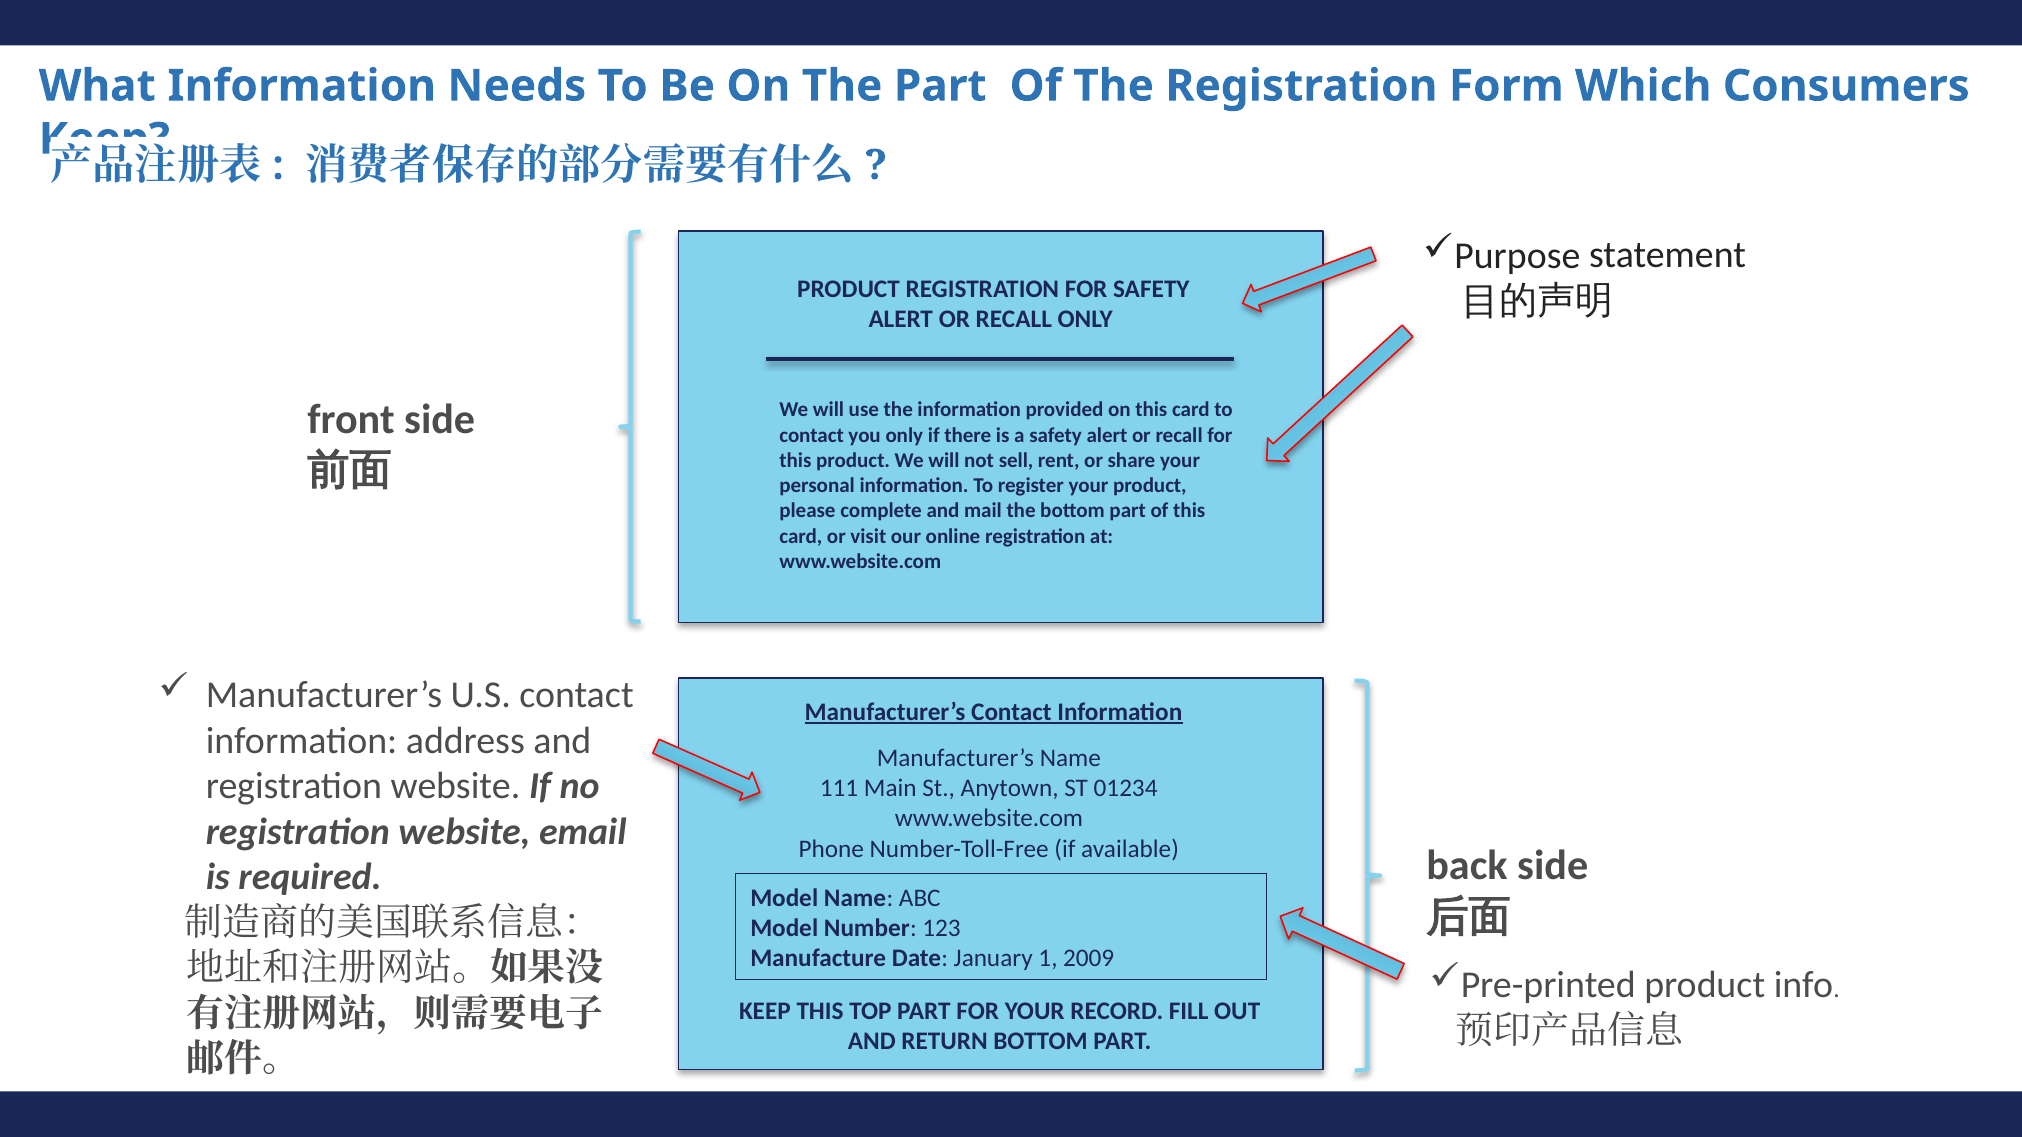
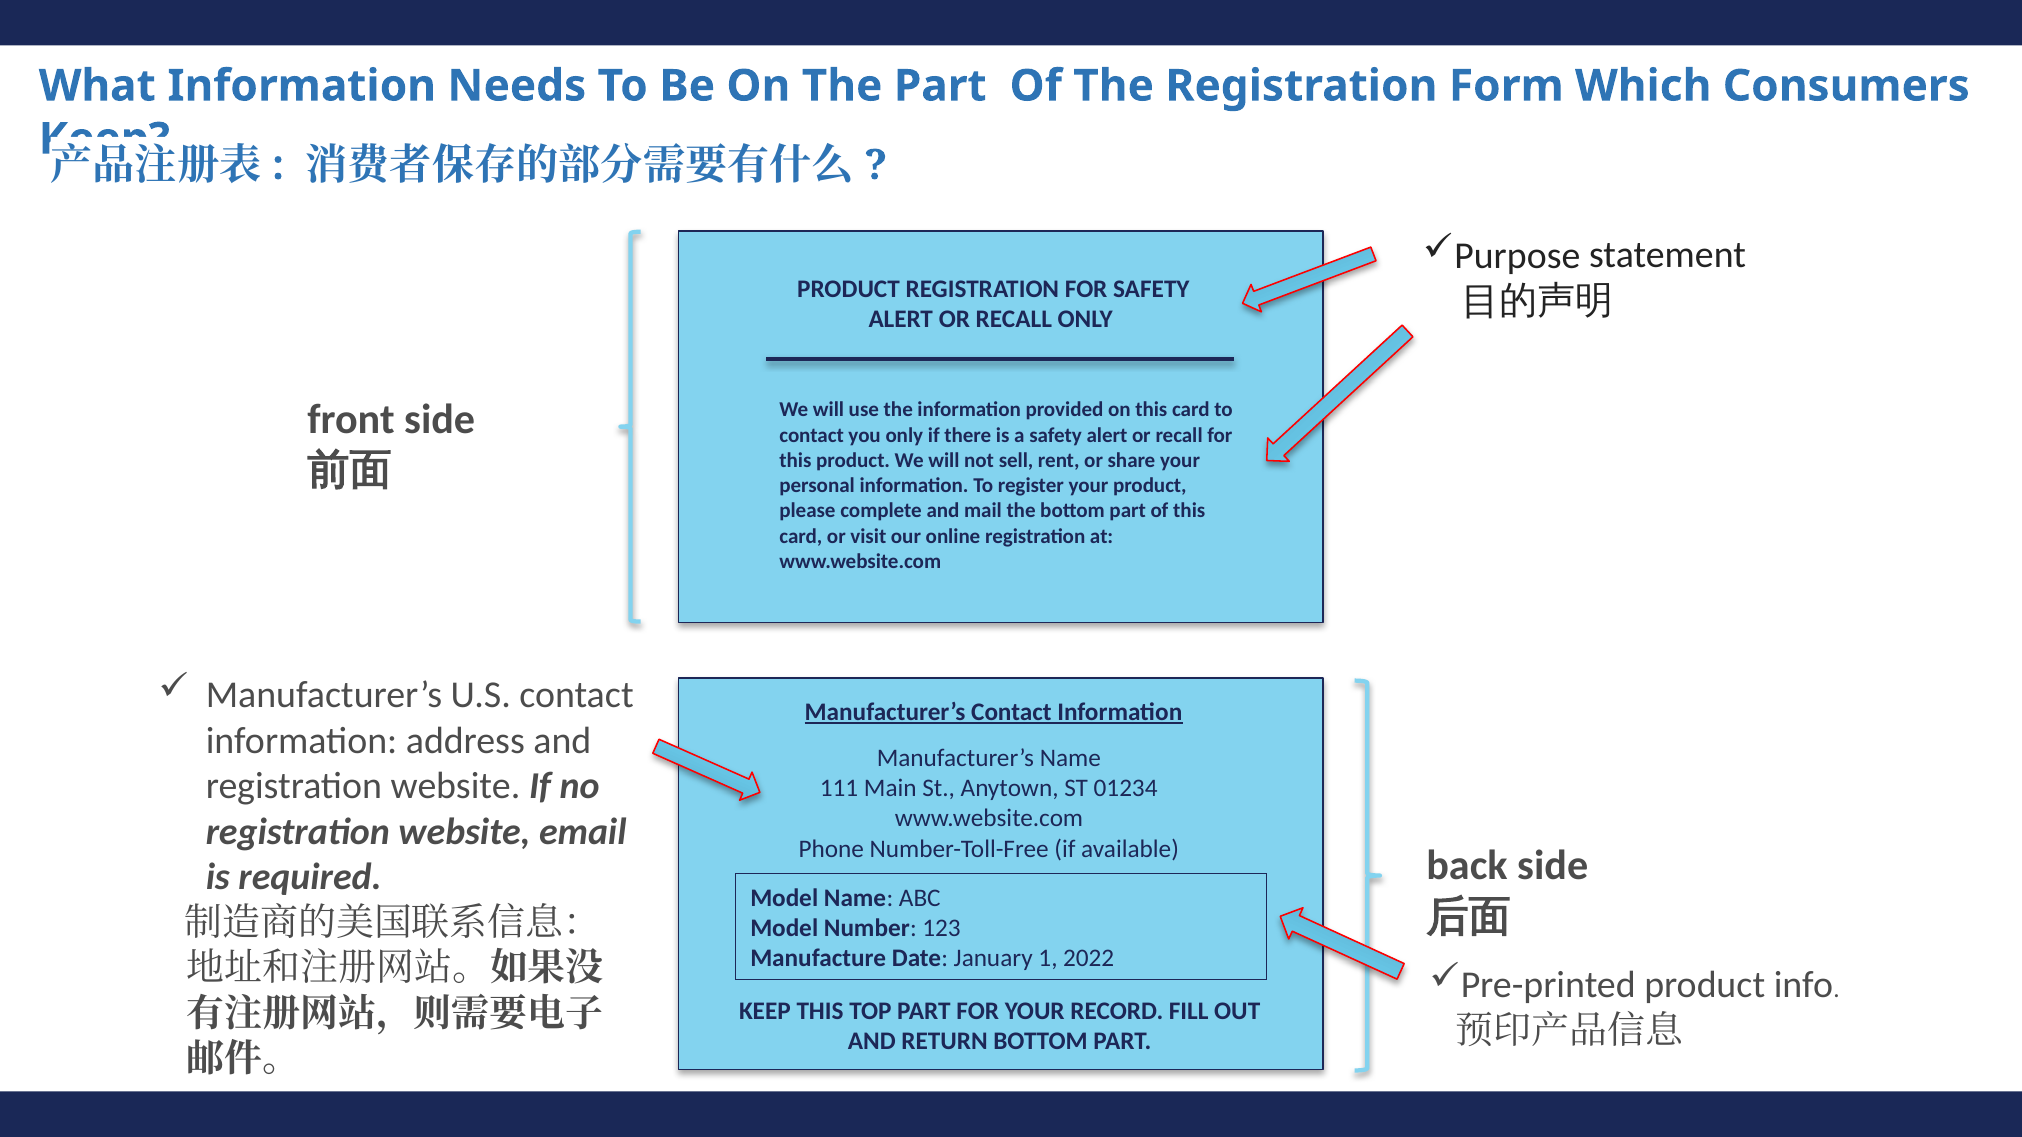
2009: 2009 -> 2022 (1089, 959)
